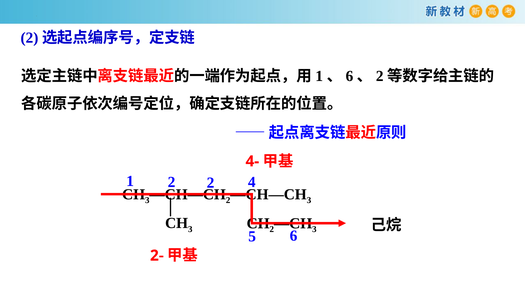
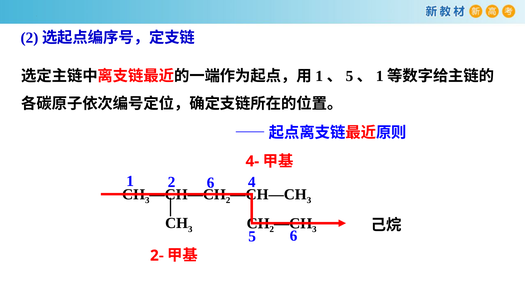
6: 6 -> 5 (349, 76)
2: 2 -> 1 (380, 76)
2 2: 2 -> 6 (210, 182)
